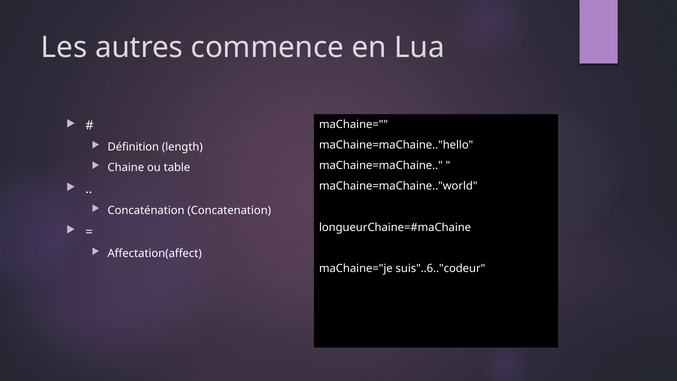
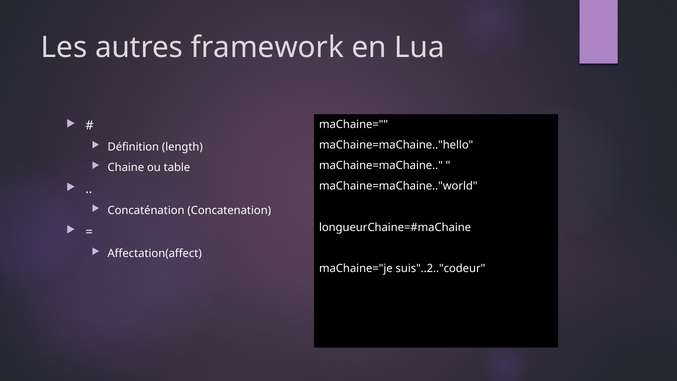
commence: commence -> framework (267, 48)
suis"..6.."codeur: suis"..6.."codeur -> suis"..2.."codeur (440, 268)
